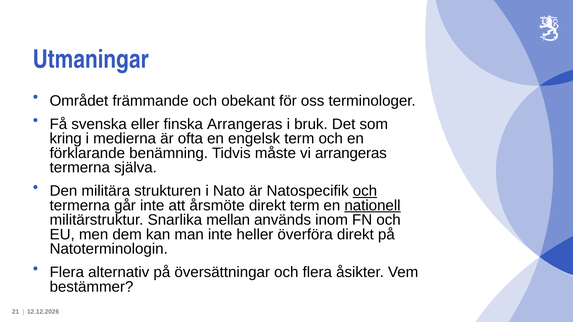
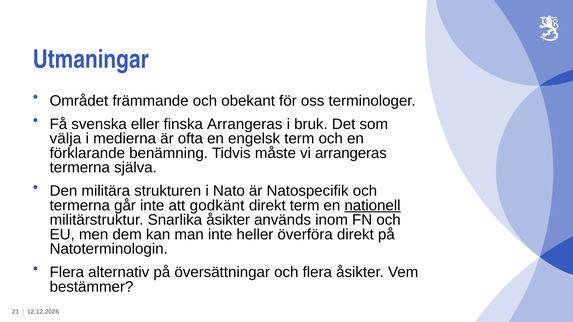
kring: kring -> välja (65, 139)
och underline: present -> none (365, 191)
årsmöte: årsmöte -> godkänt (217, 206)
Snarlika mellan: mellan -> åsikter (228, 220)
